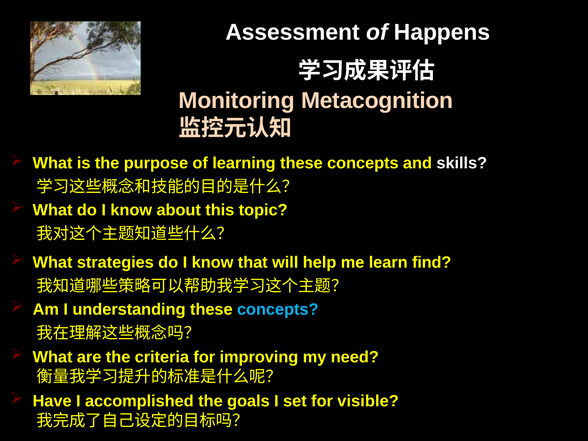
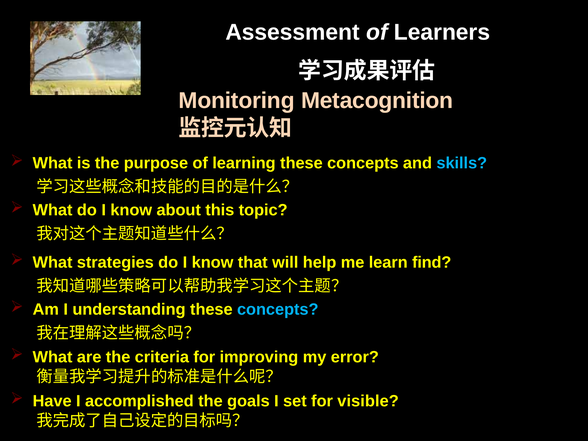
Happens: Happens -> Learners (442, 32)
skills colour: white -> light blue (462, 163)
need: need -> error (355, 357)
